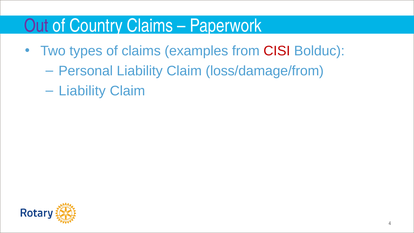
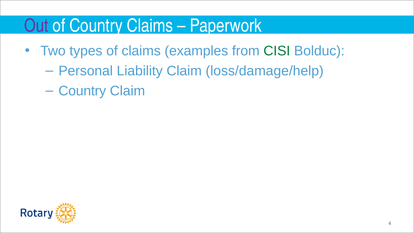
CISI colour: red -> green (277, 51)
loss/damage/from: loss/damage/from -> loss/damage/help (265, 71)
Liability: Liability -> Country (82, 91)
